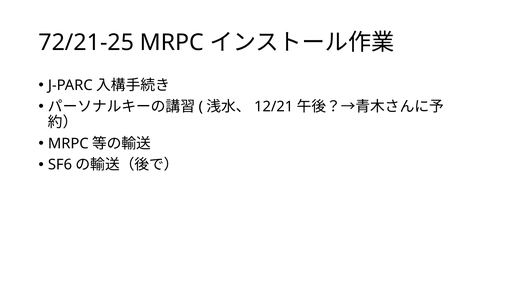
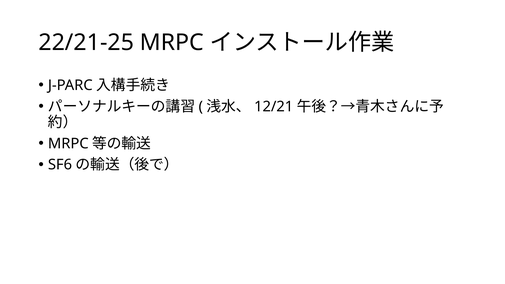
72/21-25: 72/21-25 -> 22/21-25 (86, 42)
